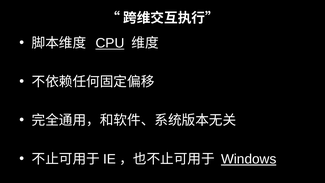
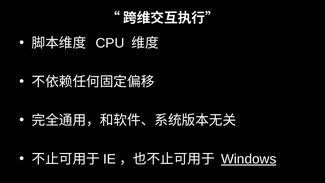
CPU underline: present -> none (110, 43)
